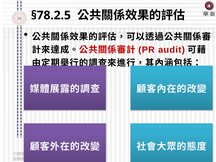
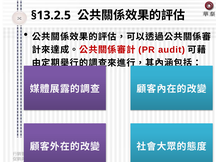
§78.2.5: §78.2.5 -> §13.2.5 (51, 15)
